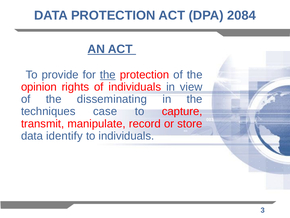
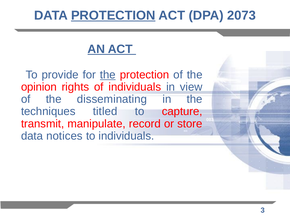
PROTECTION underline: none -> present (113, 15)
2084: 2084 -> 2073 (241, 15)
case: case -> titled (105, 111)
identify: identify -> notices (64, 136)
